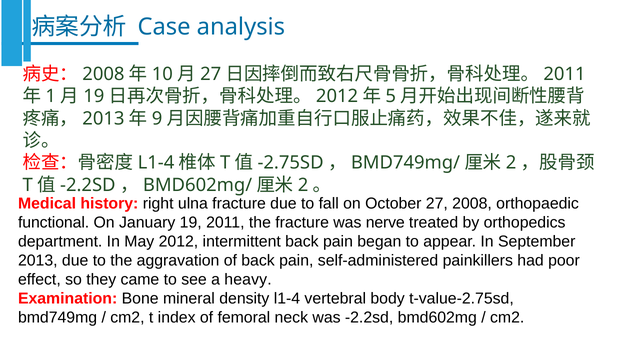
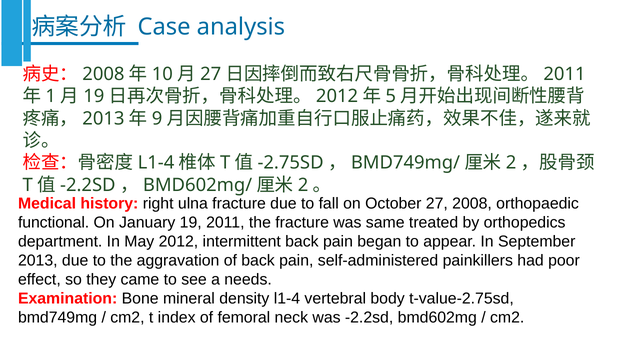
nerve: nerve -> same (385, 222)
heavy: heavy -> needs (248, 279)
